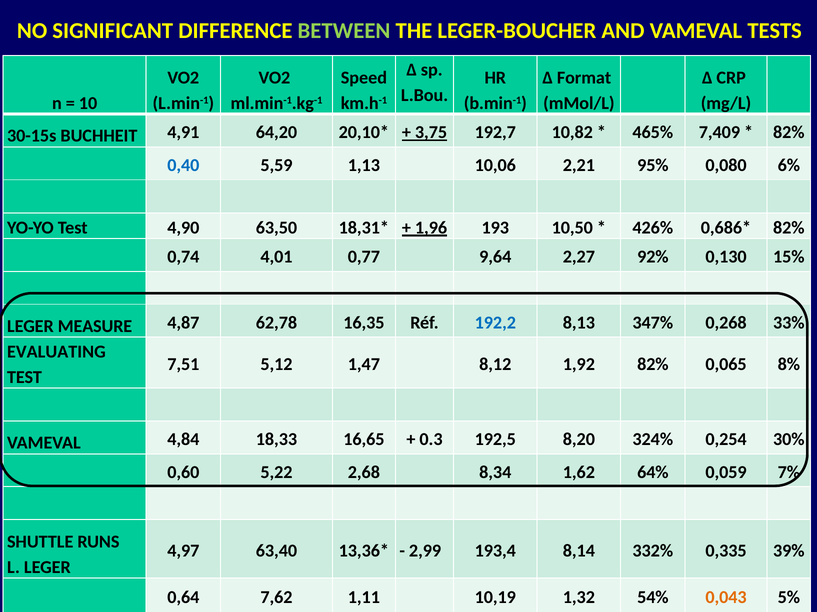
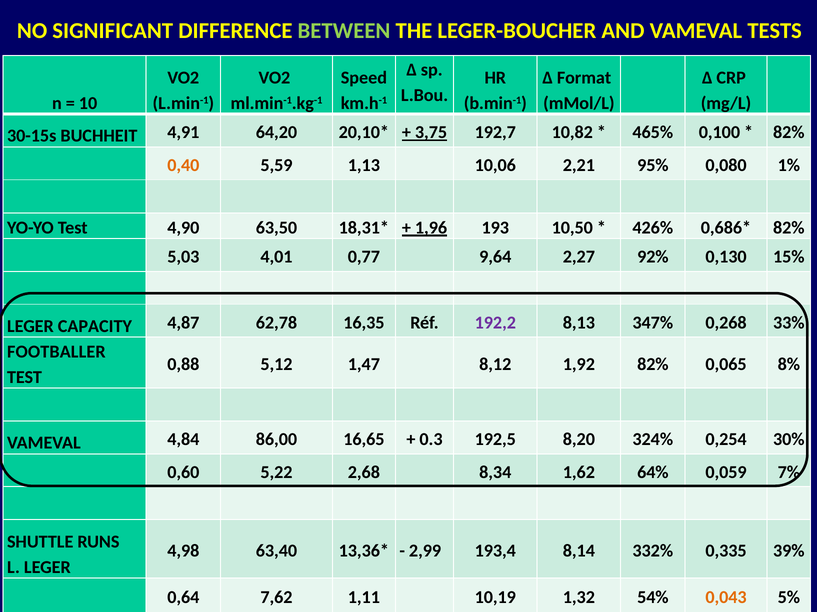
7,409: 7,409 -> 0,100 (719, 132)
0,40 colour: blue -> orange (183, 165)
6%: 6% -> 1% (789, 165)
0,74: 0,74 -> 5,03 (183, 257)
MEASURE: MEASURE -> CAPACITY (95, 327)
192,2 colour: blue -> purple (495, 323)
EVALUATING: EVALUATING -> FOOTBALLER (56, 352)
7,51: 7,51 -> 0,88 (183, 365)
18,33: 18,33 -> 86,00 (276, 440)
4,97: 4,97 -> 4,98 (183, 551)
